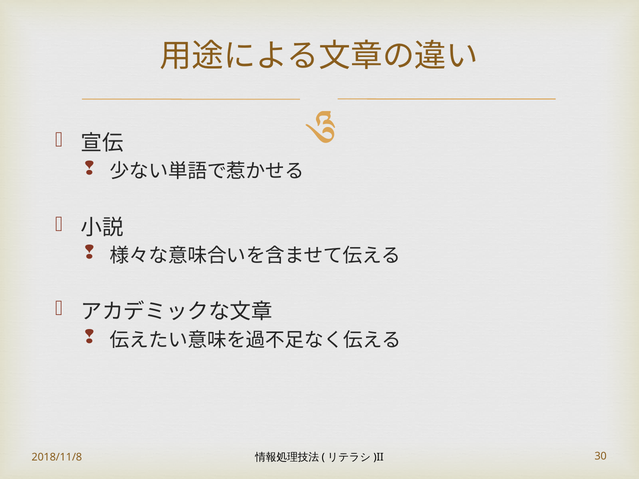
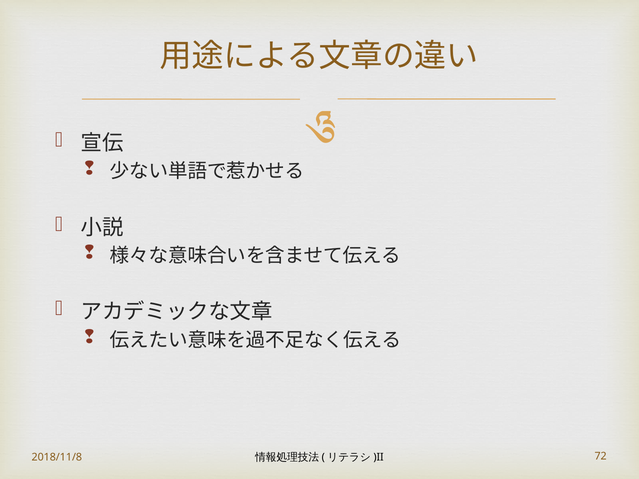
30: 30 -> 72 (601, 456)
